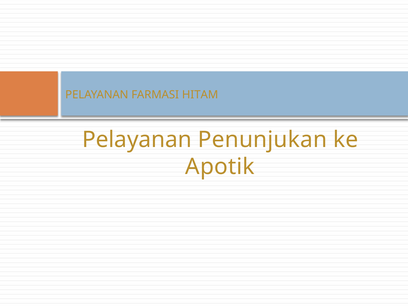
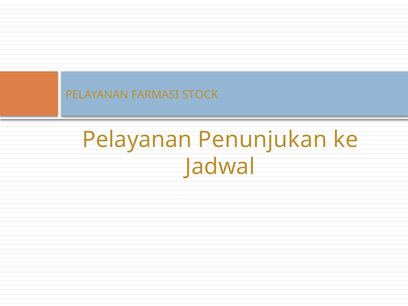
HITAM: HITAM -> STOCK (200, 95)
Apotik: Apotik -> Jadwal (220, 167)
